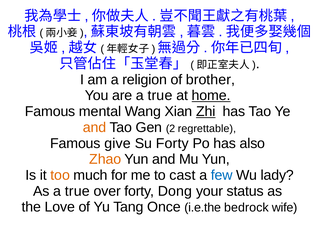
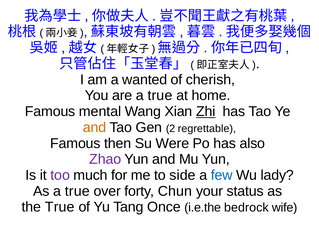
religion: religion -> wanted (145, 80)
brother: brother -> cherish (210, 80)
home underline: present -> none (211, 96)
give: give -> then (118, 143)
Su Forty: Forty -> Were (172, 143)
Zhao colour: orange -> purple (105, 159)
too colour: orange -> purple (60, 175)
cast: cast -> side (182, 175)
Dong: Dong -> Chun (175, 191)
the Love: Love -> True (60, 207)
